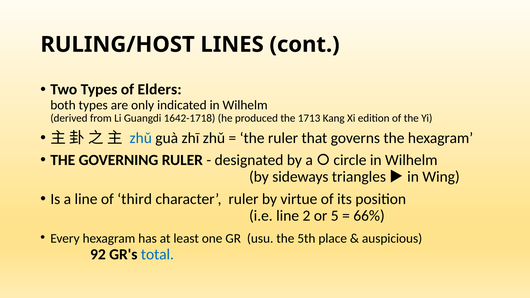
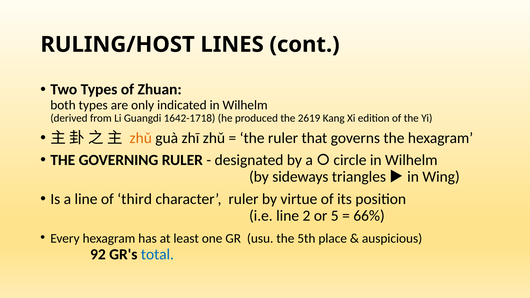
Elders: Elders -> Zhuan (160, 90)
1713: 1713 -> 2619 (309, 118)
zhǔ colour: blue -> orange (141, 138)
